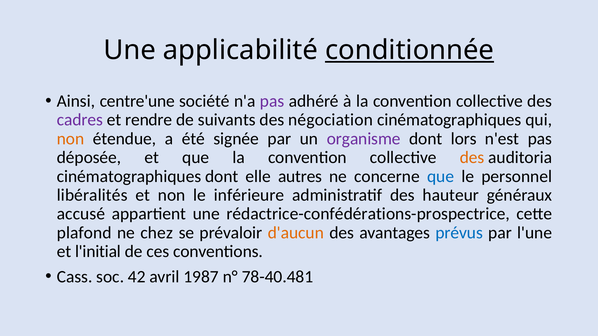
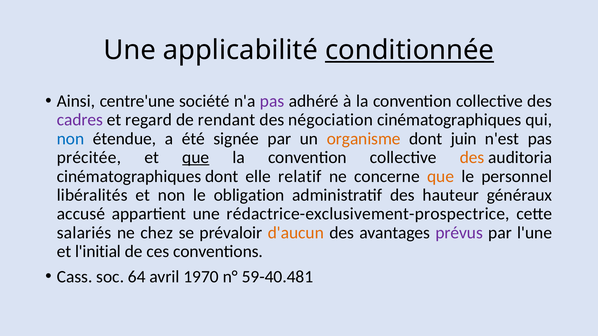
rendre: rendre -> regard (149, 120)
suivants: suivants -> rendant (227, 120)
non colour: orange -> blue (71, 139)
organisme colour: purple -> orange (364, 139)
lors: lors -> juin (464, 139)
déposée: déposée -> précitée (89, 158)
que underline: none -> present (196, 158)
autres: autres -> relatif (300, 176)
que colour: blue -> orange (441, 176)
inférieure: inférieure -> obligation (249, 195)
rédactrice-confédérations-prospectrice: rédactrice-confédérations-prospectrice -> rédactrice-exclusivement-prospectrice (368, 214)
plafond: plafond -> salariés (84, 233)
prévus colour: blue -> purple (459, 233)
42: 42 -> 64 (137, 277)
1987: 1987 -> 1970 (201, 277)
78-40.481: 78-40.481 -> 59-40.481 (277, 277)
